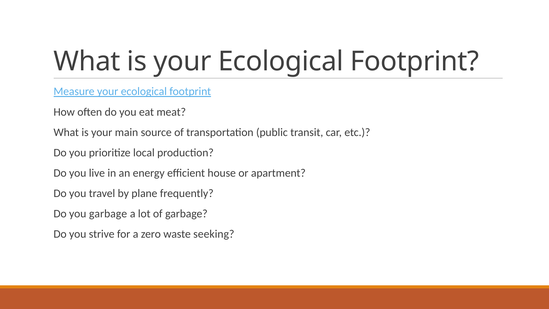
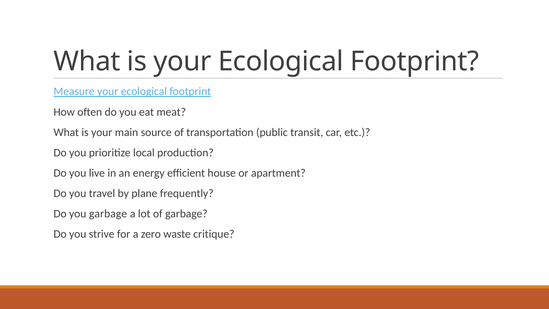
seeking: seeking -> critique (214, 234)
